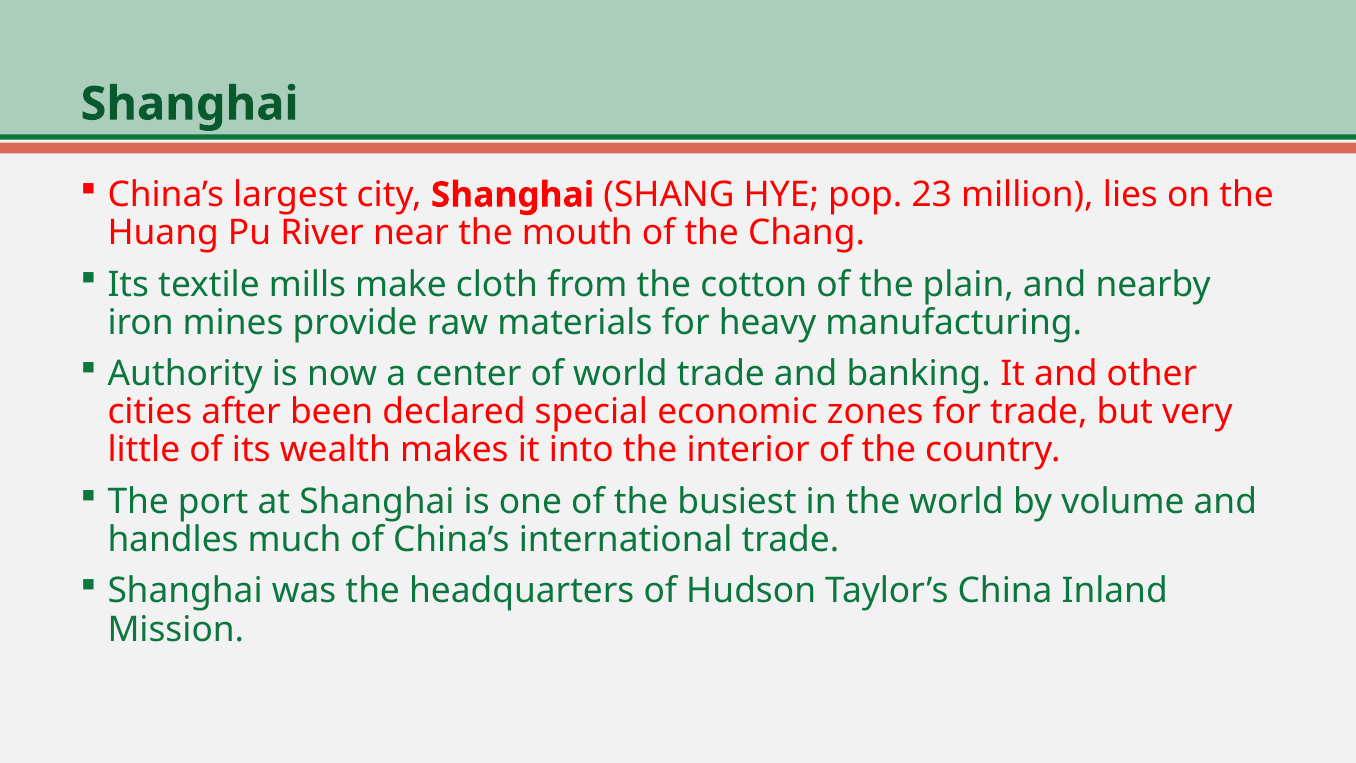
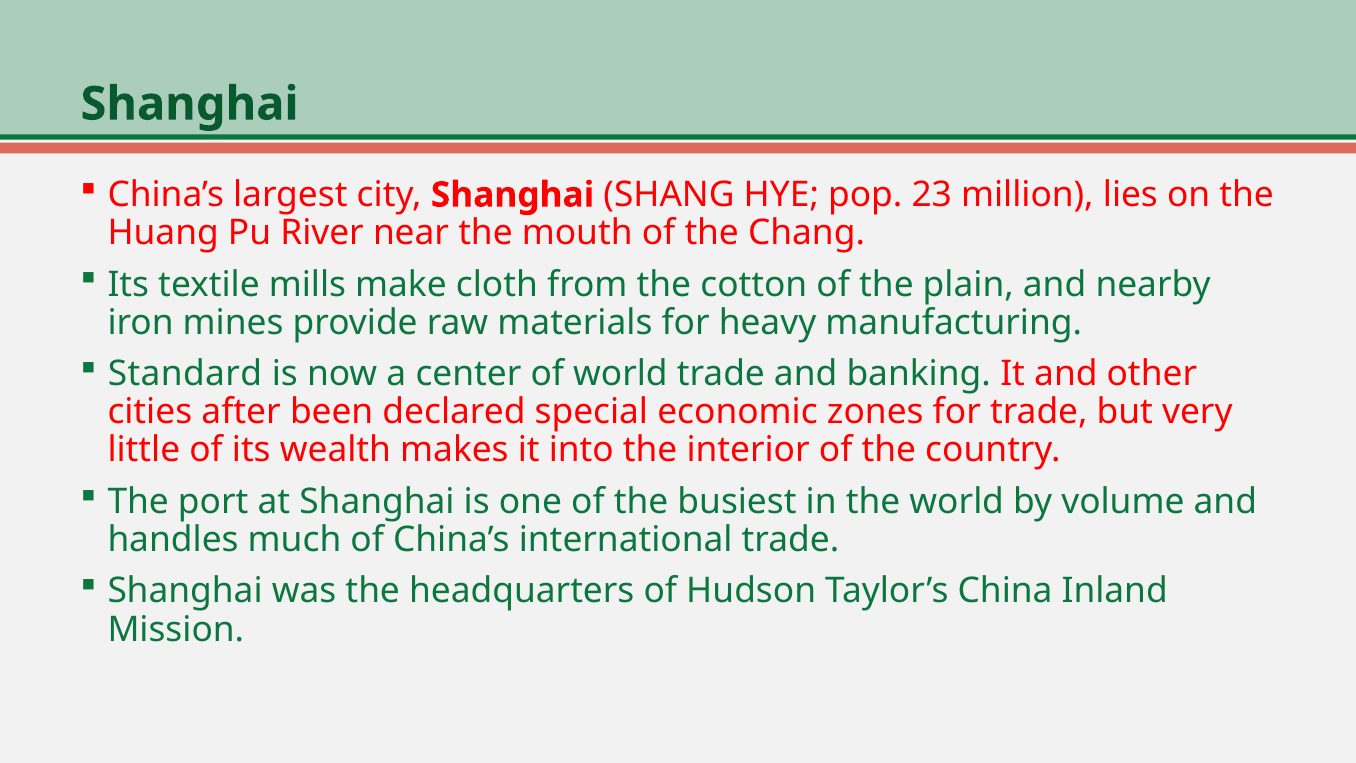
Authority: Authority -> Standard (185, 374)
